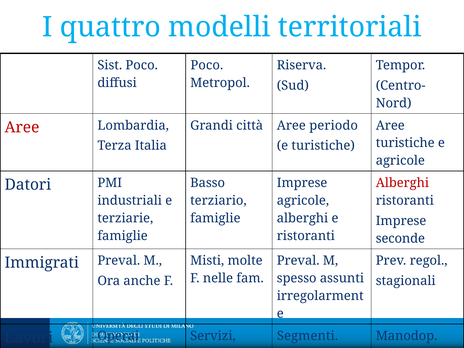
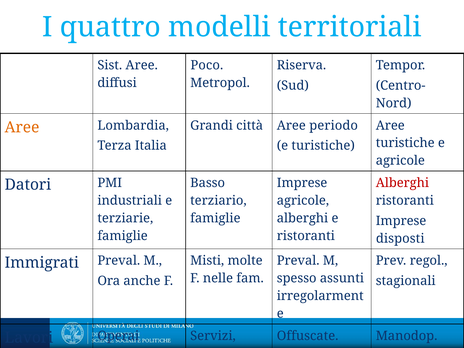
Sist Poco: Poco -> Aree (142, 65)
Aree colour: red -> orange (22, 127)
seconde: seconde -> disposti (400, 238)
Segmenti: Segmenti -> Offuscate (308, 336)
